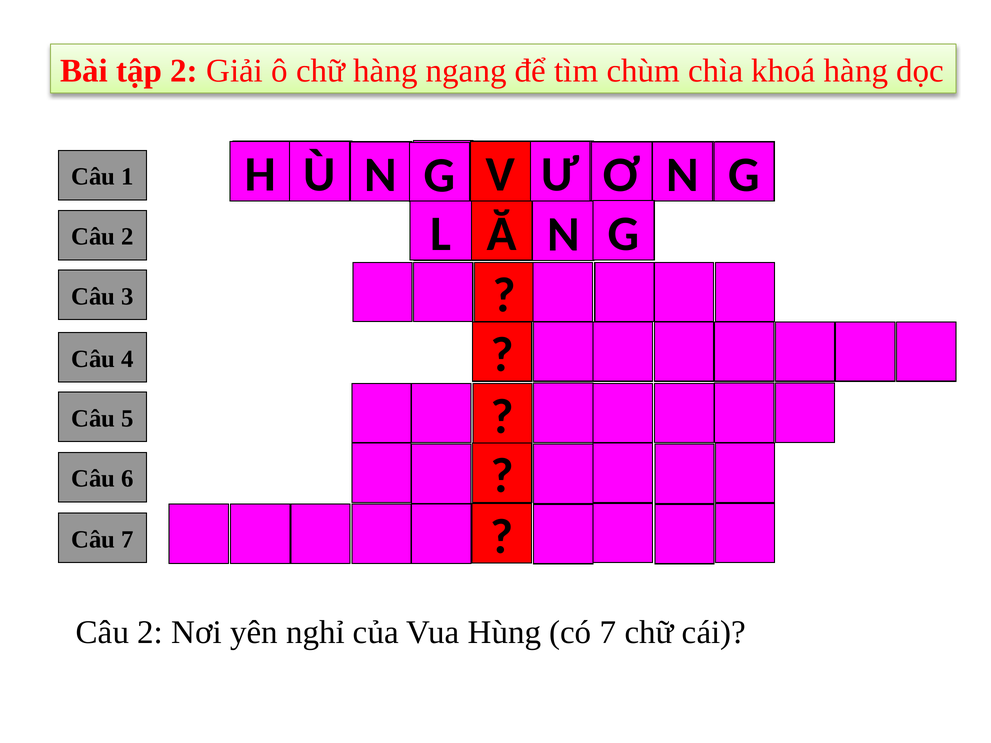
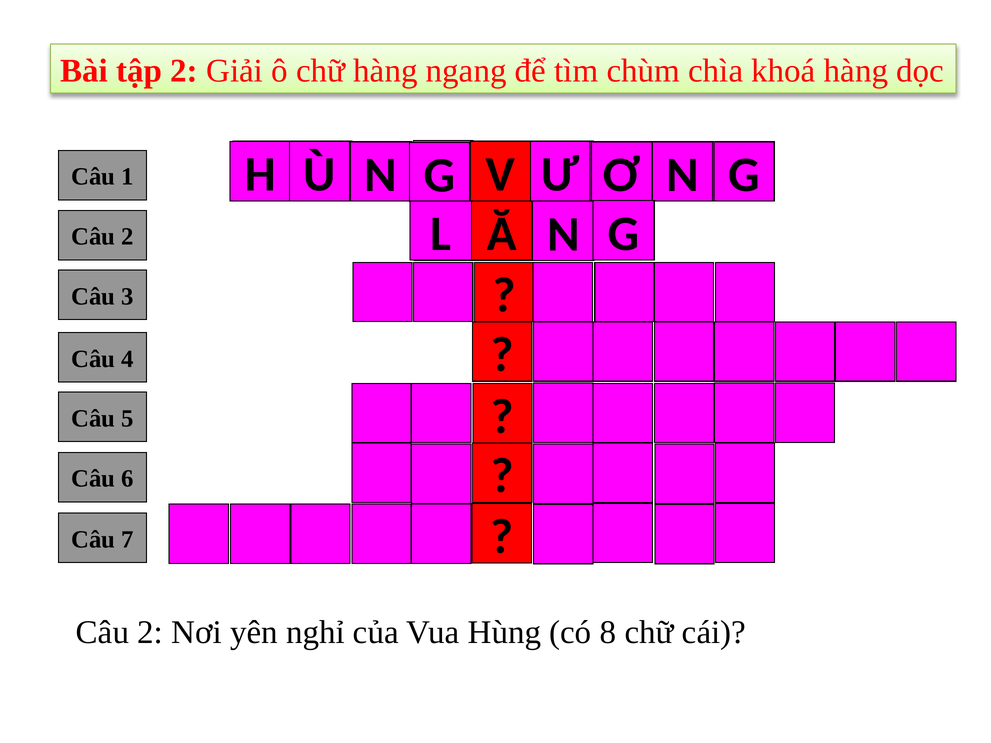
có 7: 7 -> 8 (608, 633)
